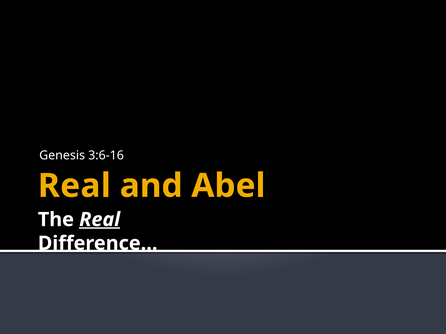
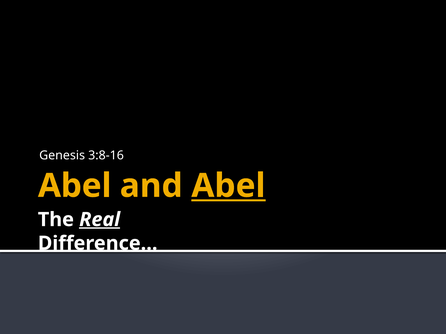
3:6-16: 3:6-16 -> 3:8-16 (106, 156)
Real: Real -> Abel (75, 186)
Abel underline: none -> present (228, 186)
